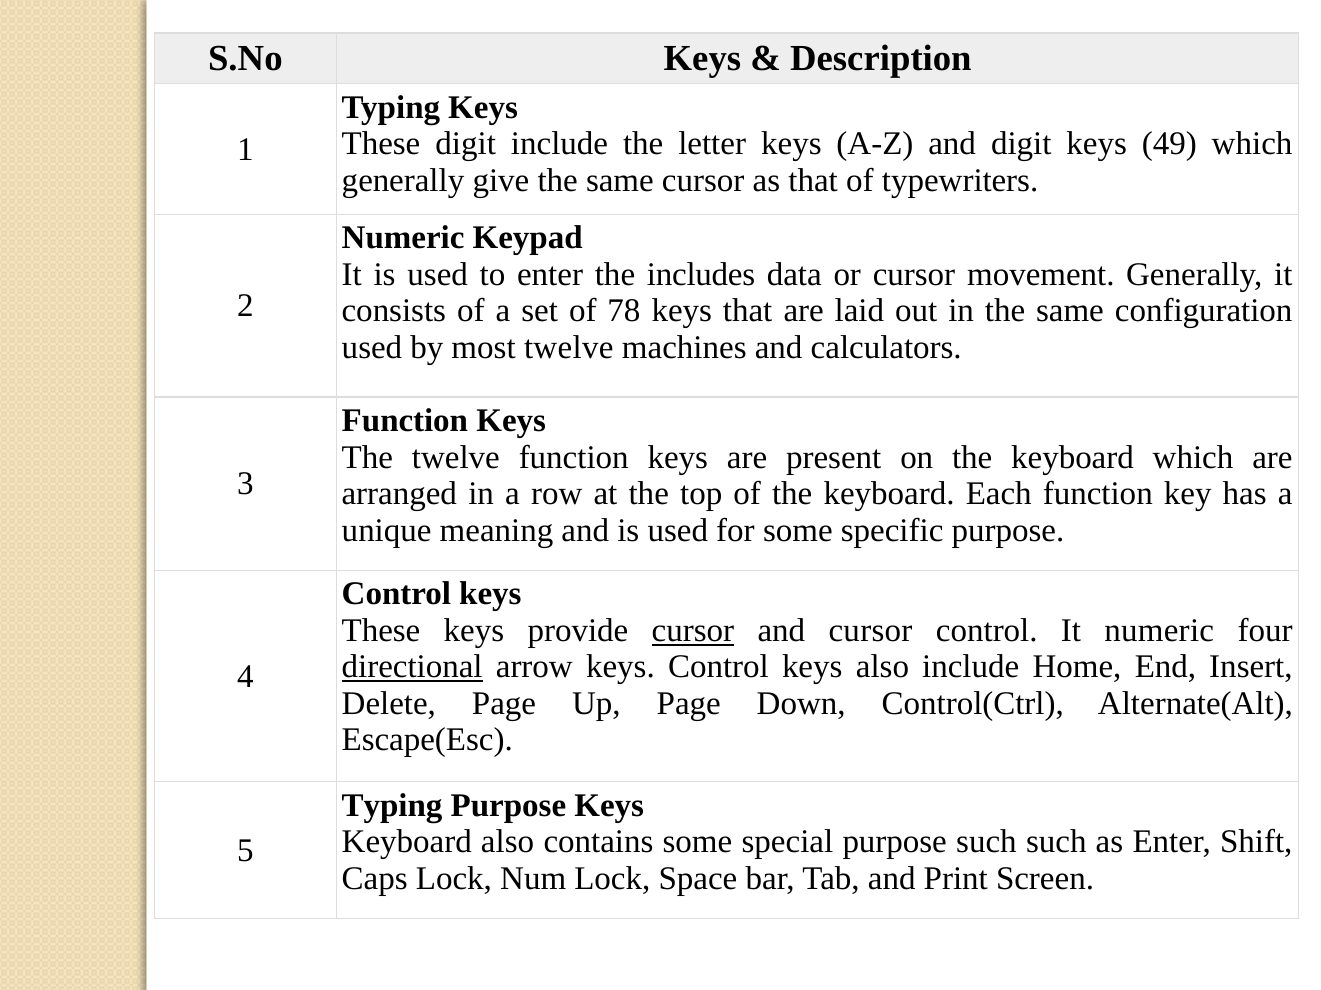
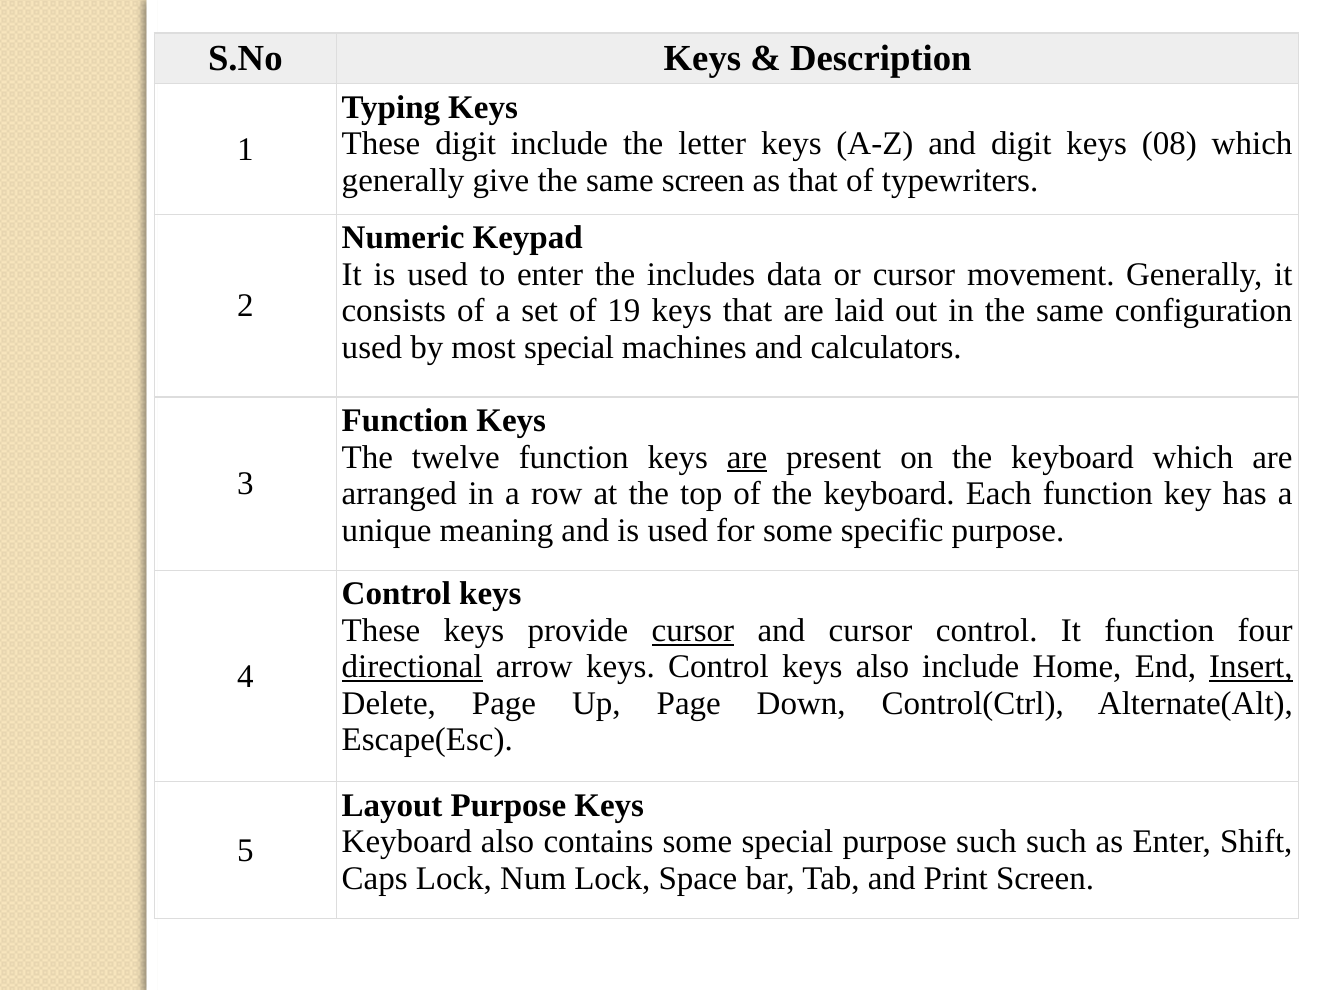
49: 49 -> 08 (1169, 144)
same cursor: cursor -> screen (703, 180)
78: 78 -> 19 (624, 311)
most twelve: twelve -> special (569, 348)
are underline: none -> present (747, 457)
It numeric: numeric -> function (1159, 631)
Insert underline: none -> present (1251, 667)
Typing: Typing -> Layout (392, 806)
